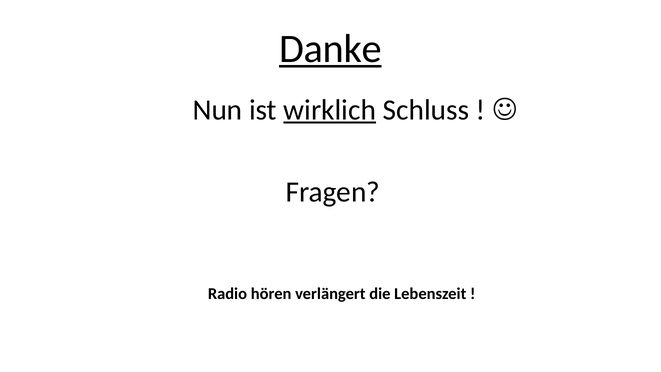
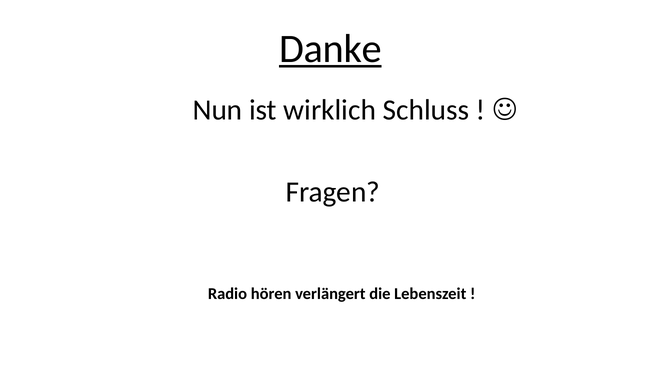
wirklich underline: present -> none (330, 110)
